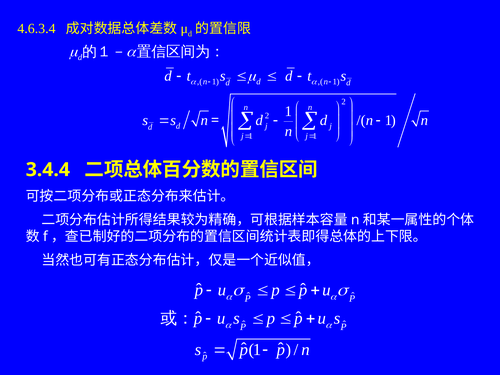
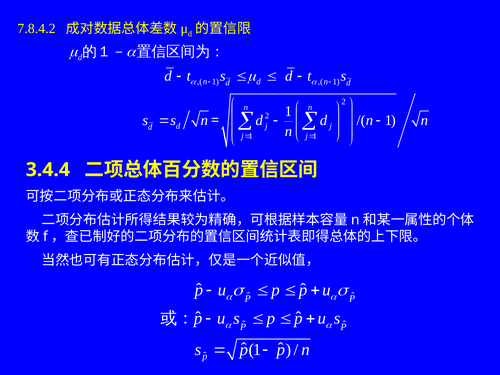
4.6.3.4: 4.6.3.4 -> 7.8.4.2 (36, 28)
